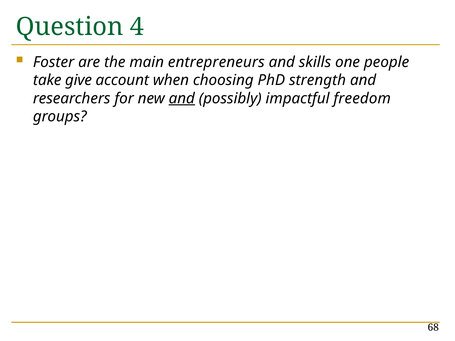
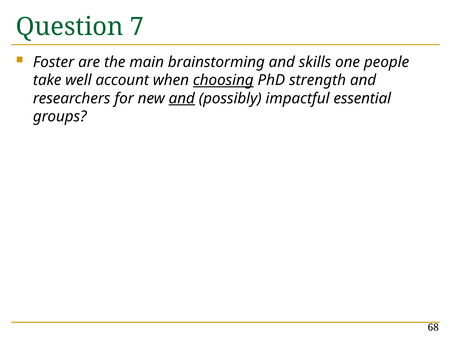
4: 4 -> 7 (137, 27)
entrepreneurs: entrepreneurs -> brainstorming (216, 62)
give: give -> well (78, 80)
choosing underline: none -> present (223, 80)
freedom: freedom -> essential (362, 98)
